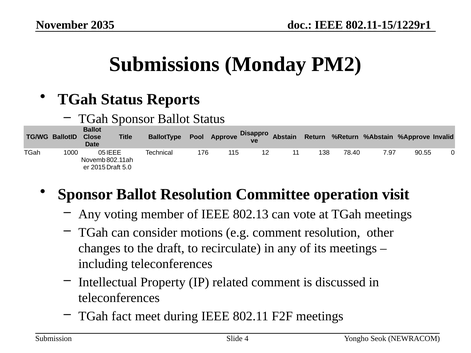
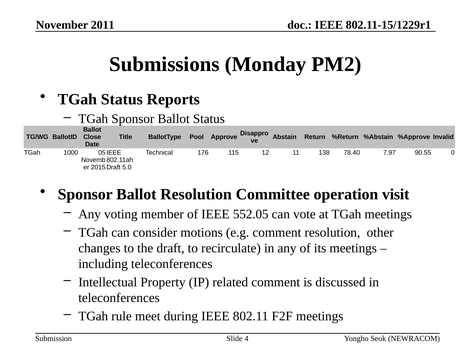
2035: 2035 -> 2011 (103, 25)
802.13: 802.13 -> 552.05 (251, 214)
fact: fact -> rule (122, 316)
